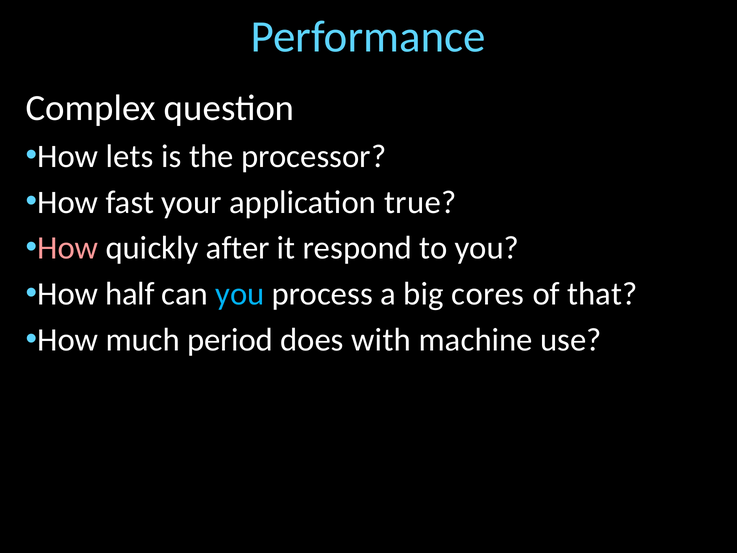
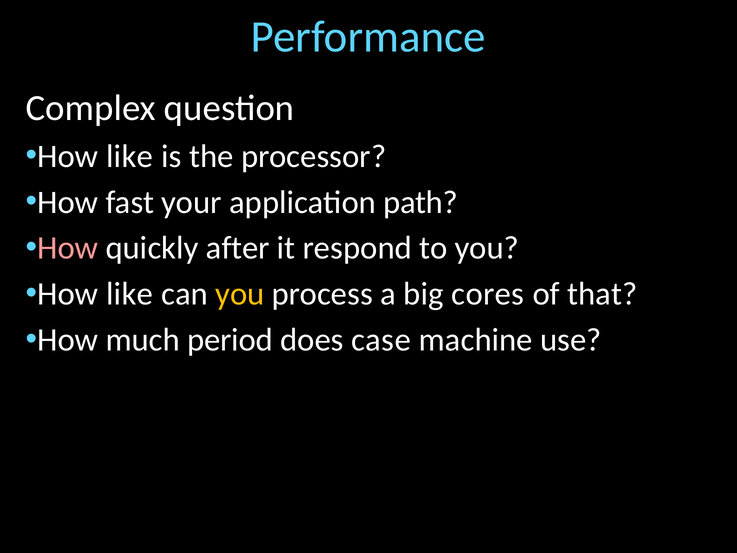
lets: lets -> like (130, 156)
true: true -> path (421, 202)
half: half -> like (130, 294)
you colour: light blue -> yellow (240, 294)
with: with -> case (381, 340)
